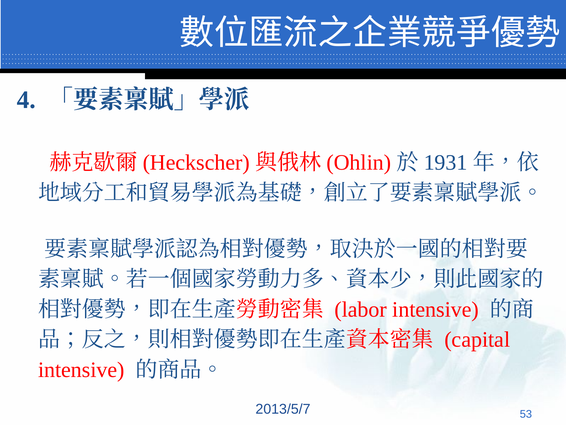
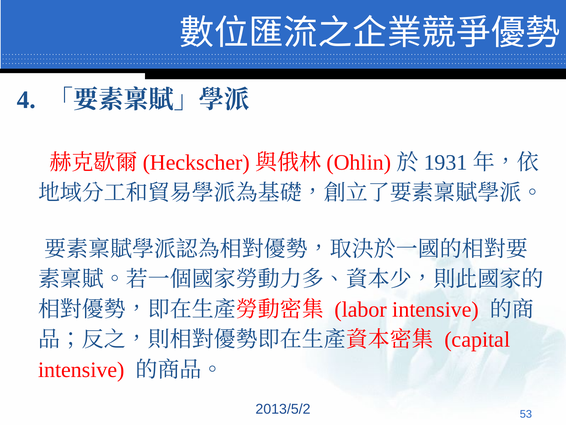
2013/5/7: 2013/5/7 -> 2013/5/2 (283, 409)
